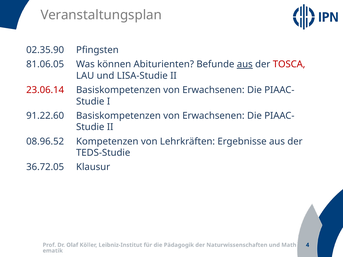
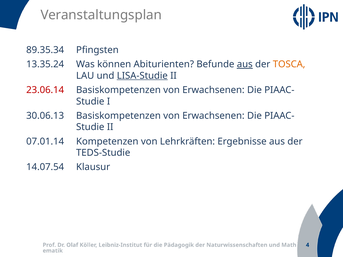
02.35.90: 02.35.90 -> 89.35.34 (45, 50)
81.06.05: 81.06.05 -> 13.35.24 (45, 64)
TOSCA colour: red -> orange (289, 64)
LISA-Studie underline: none -> present (142, 76)
91.22.60: 91.22.60 -> 30.06.13 (45, 116)
08.96.52: 08.96.52 -> 07.01.14 (45, 142)
36.72.05: 36.72.05 -> 14.07.54 (45, 167)
